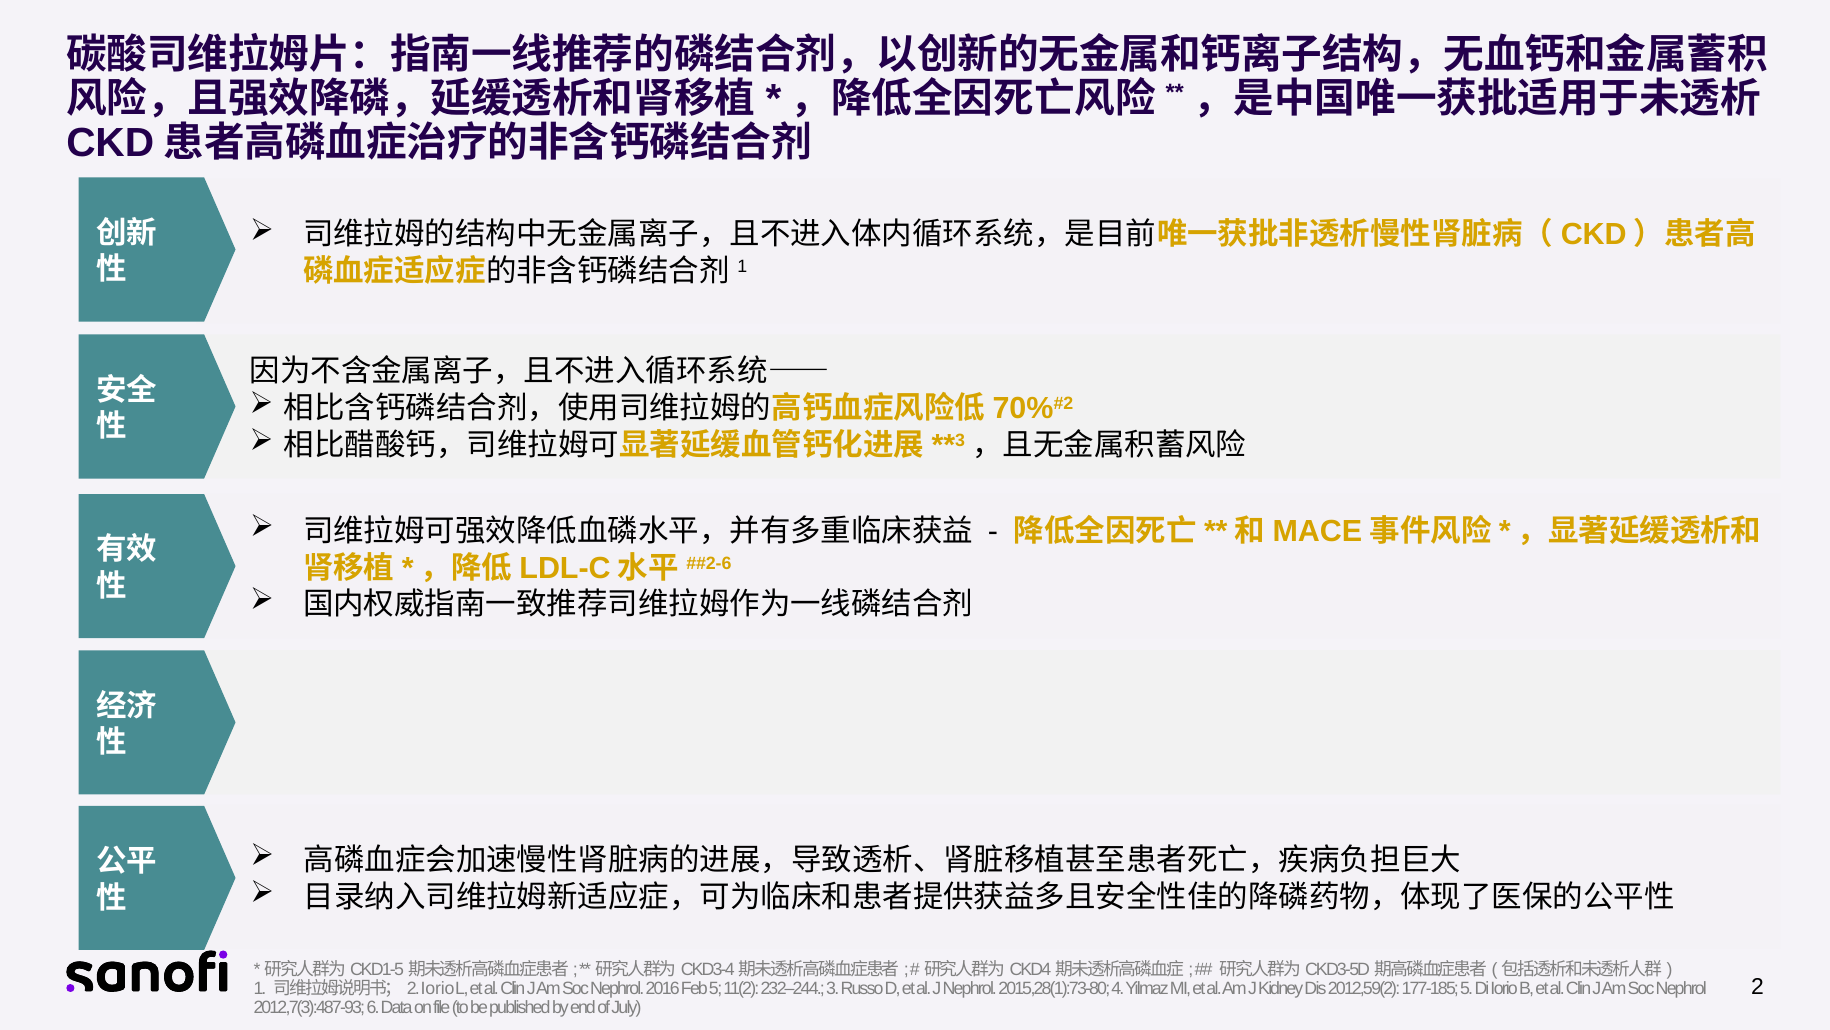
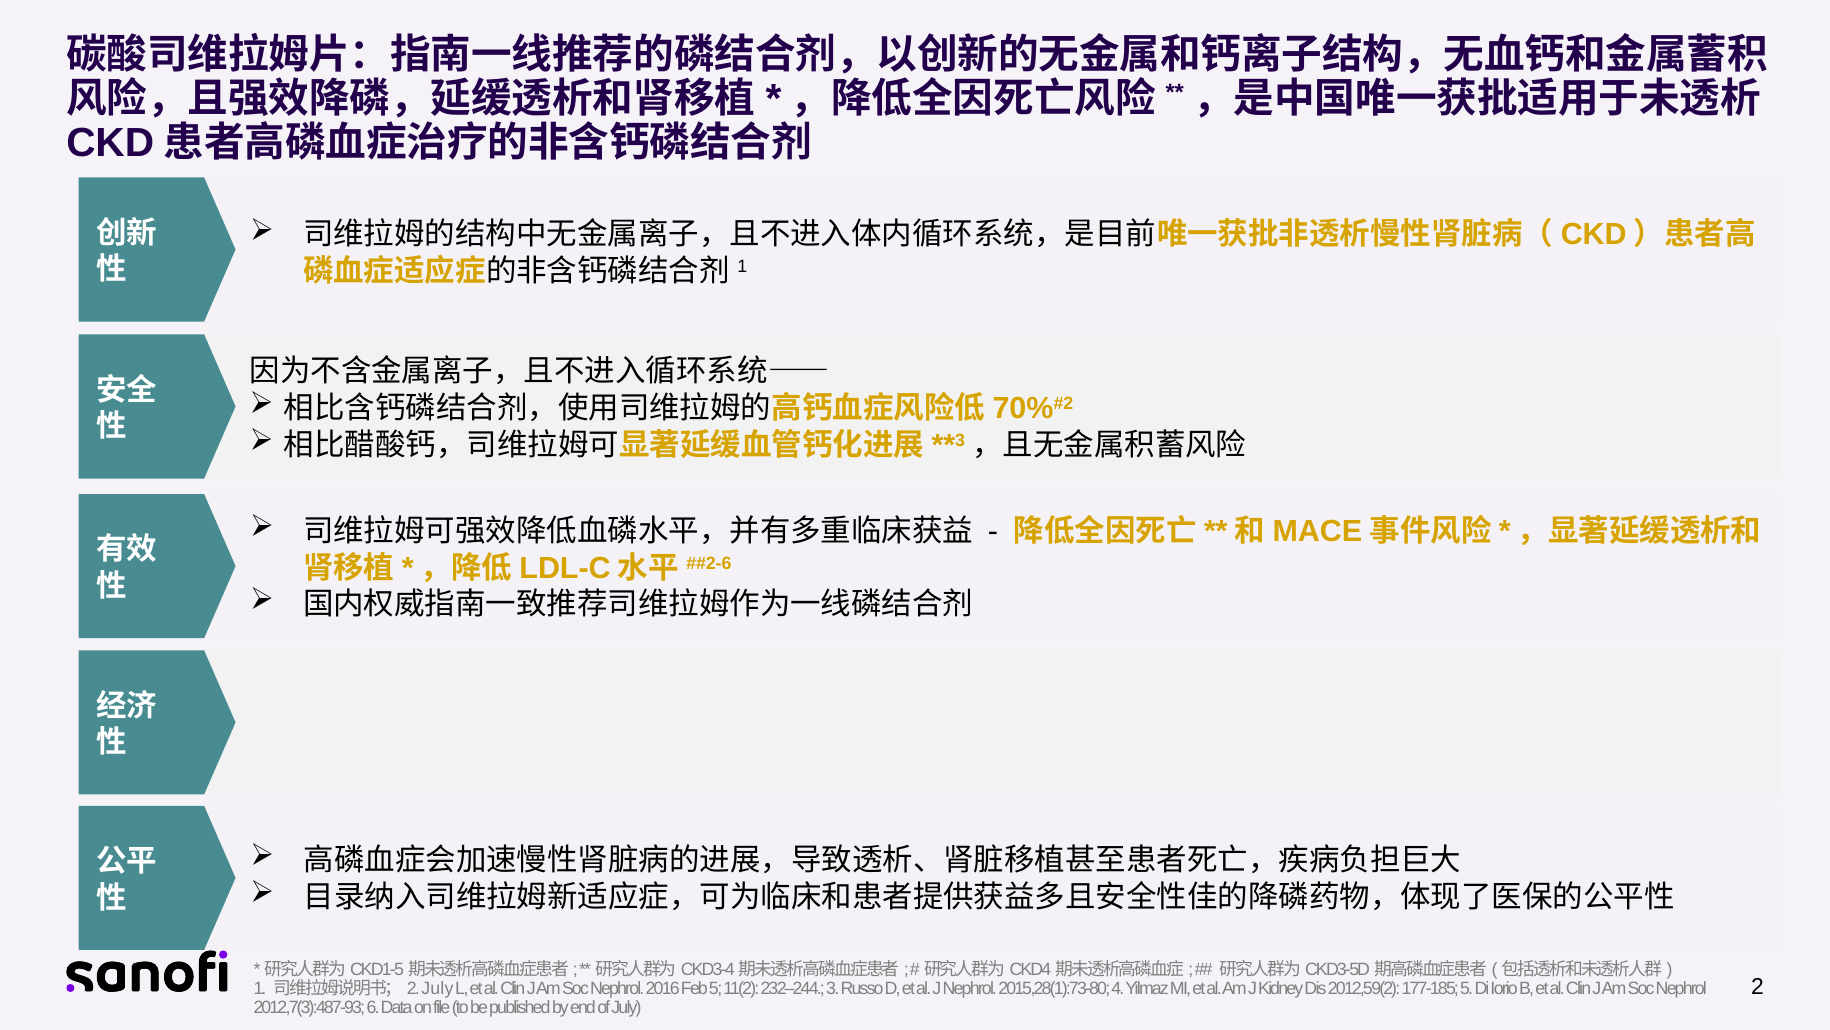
Iorio: Iorio -> July (437, 988)
